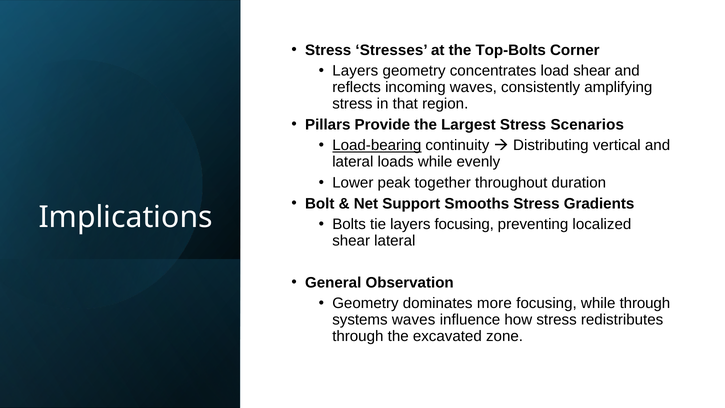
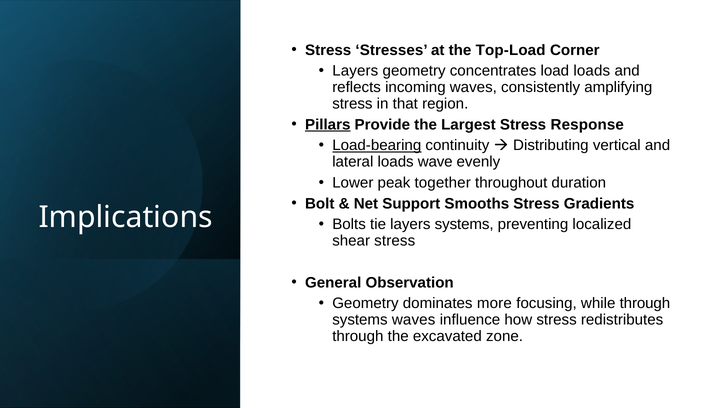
Top-Bolts: Top-Bolts -> Top-Load (511, 50)
load shear: shear -> loads (592, 71)
Pillars underline: none -> present (328, 124)
Scenarios: Scenarios -> Response (587, 124)
loads while: while -> wave (435, 162)
layers focusing: focusing -> systems (464, 224)
shear lateral: lateral -> stress (395, 241)
